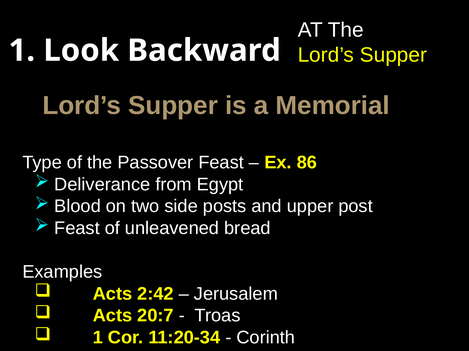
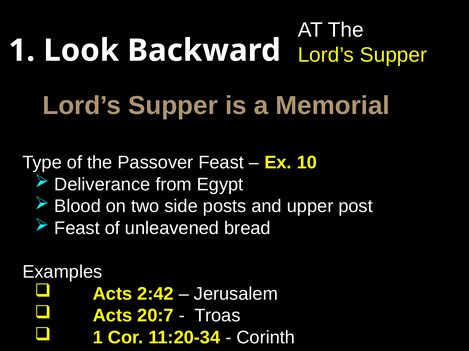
86: 86 -> 10 (307, 163)
